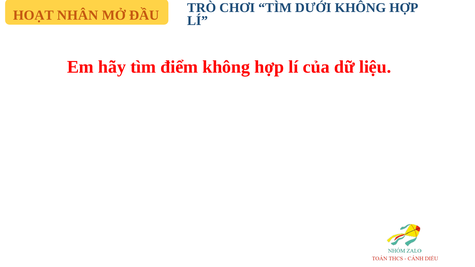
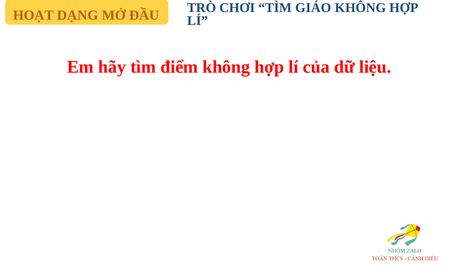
DƯỚI: DƯỚI -> GIÁO (313, 8)
NHÂN: NHÂN -> DẠNG (78, 15)
